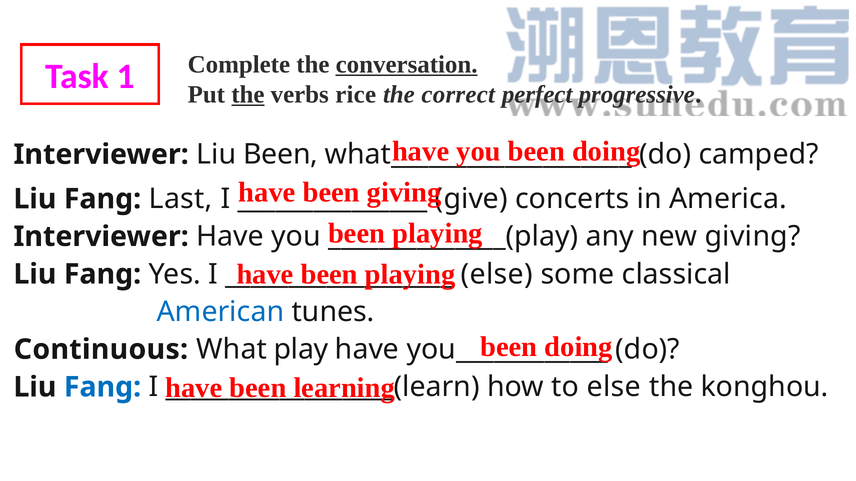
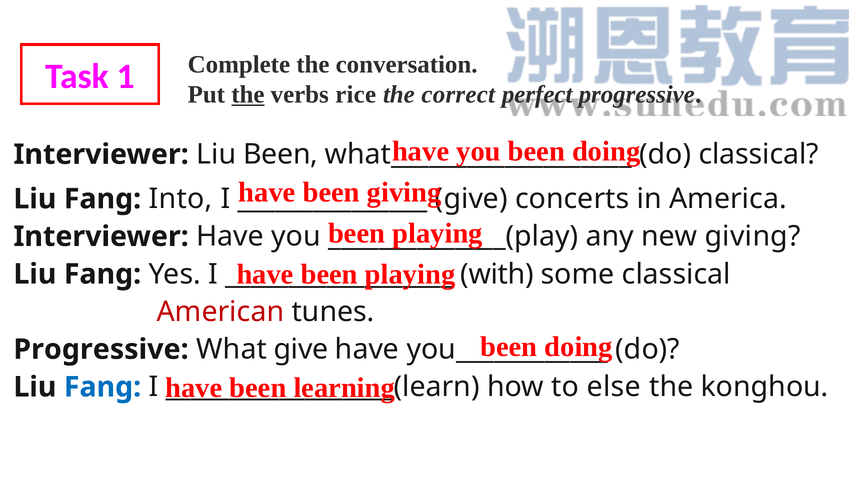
conversation underline: present -> none (407, 64)
do camped: camped -> classical (759, 155)
Last: Last -> Into (181, 199)
else: else -> with (497, 274)
American colour: blue -> red (220, 312)
Continuous: Continuous -> Progressive (101, 350)
What play: play -> give (301, 350)
